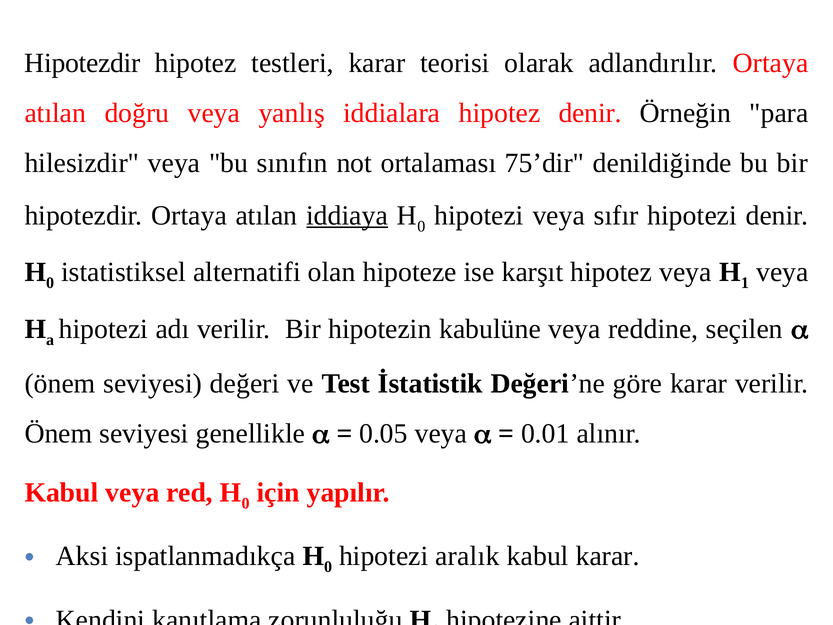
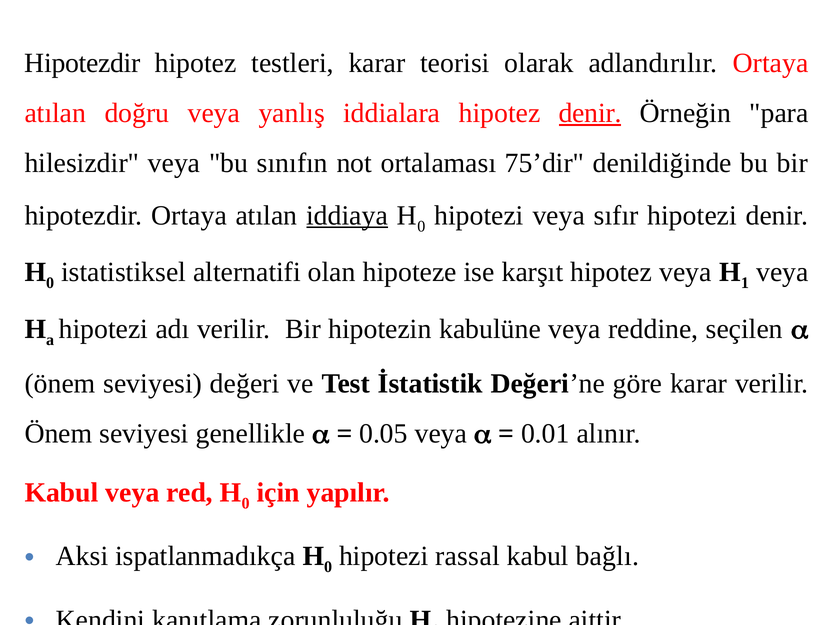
denir underline: none -> present (590, 113)
aralık: aralık -> rassal (468, 556)
kabul karar: karar -> bağlı (607, 556)
